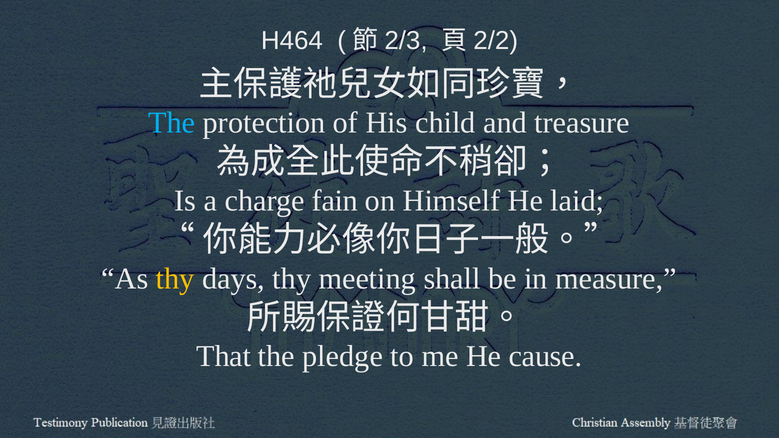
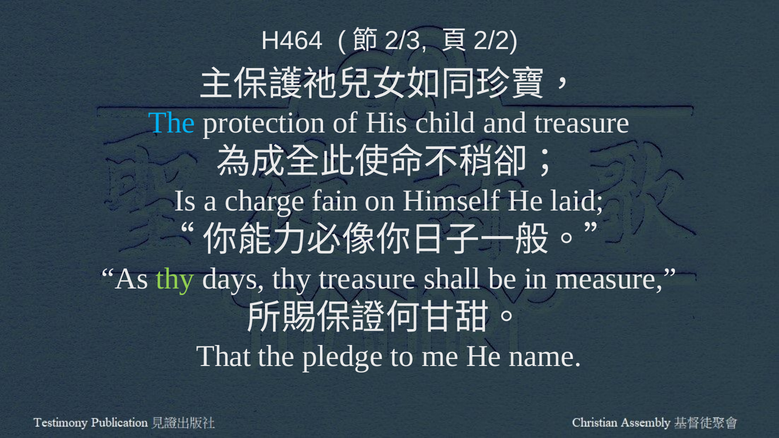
thy colour: yellow -> light green (175, 279)
thy meeting: meeting -> treasure (367, 279)
cause: cause -> name (545, 357)
